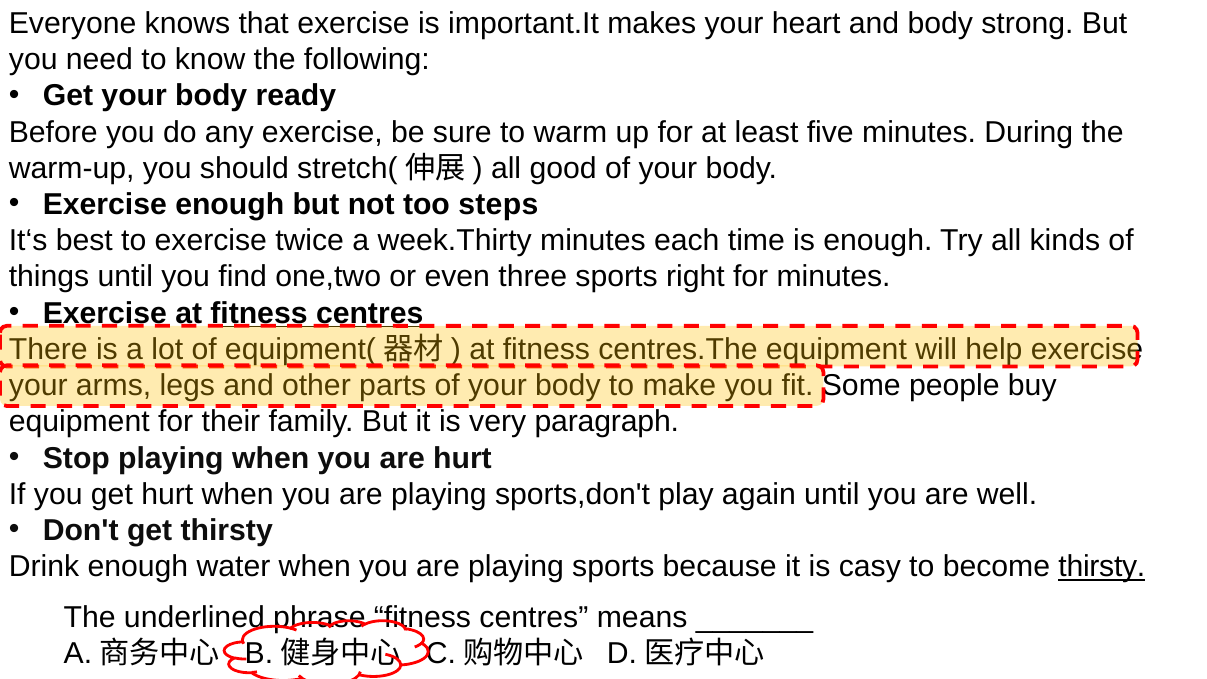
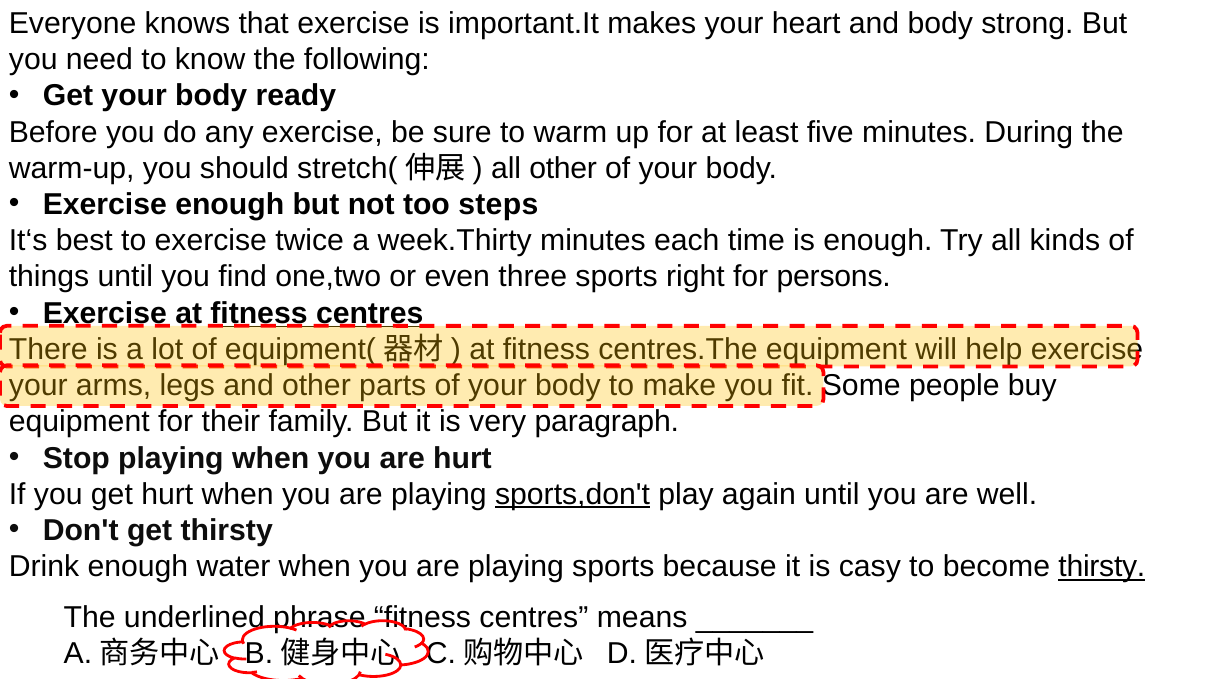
all good: good -> other (563, 168)
for minutes: minutes -> persons (834, 277)
sports,don't underline: none -> present (573, 494)
